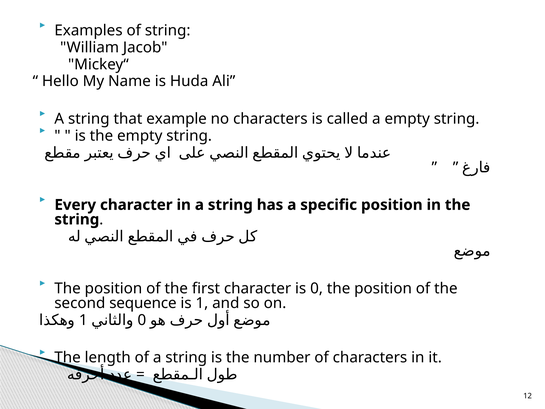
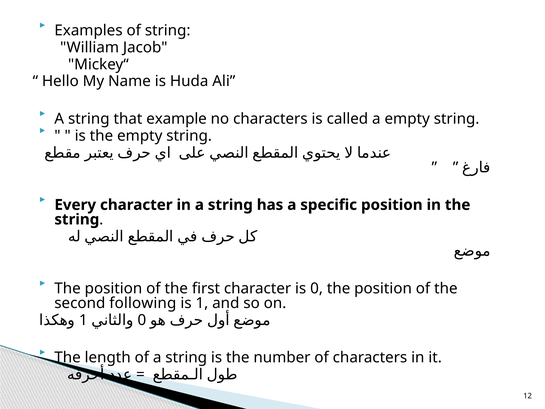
sequence: sequence -> following (143, 303)
